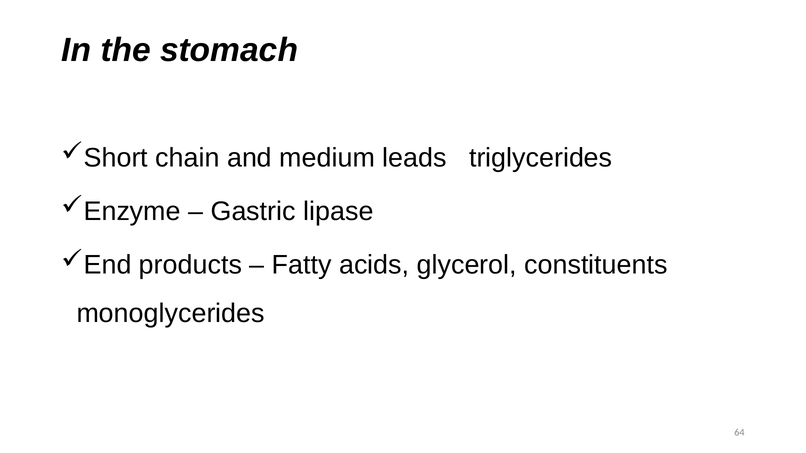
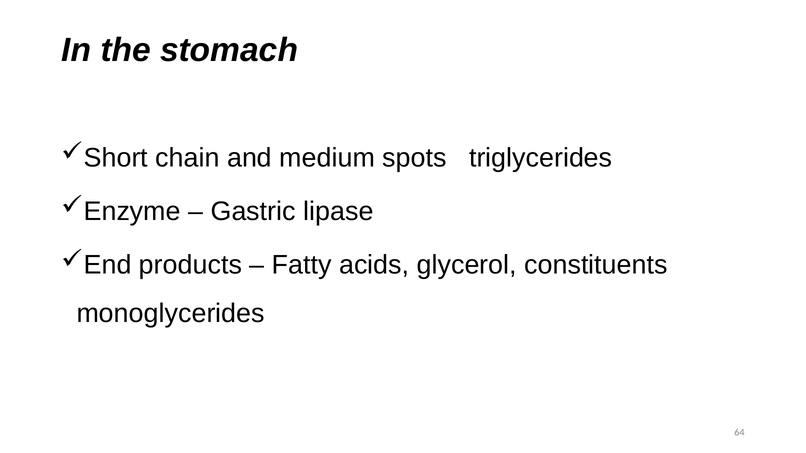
leads: leads -> spots (415, 158)
